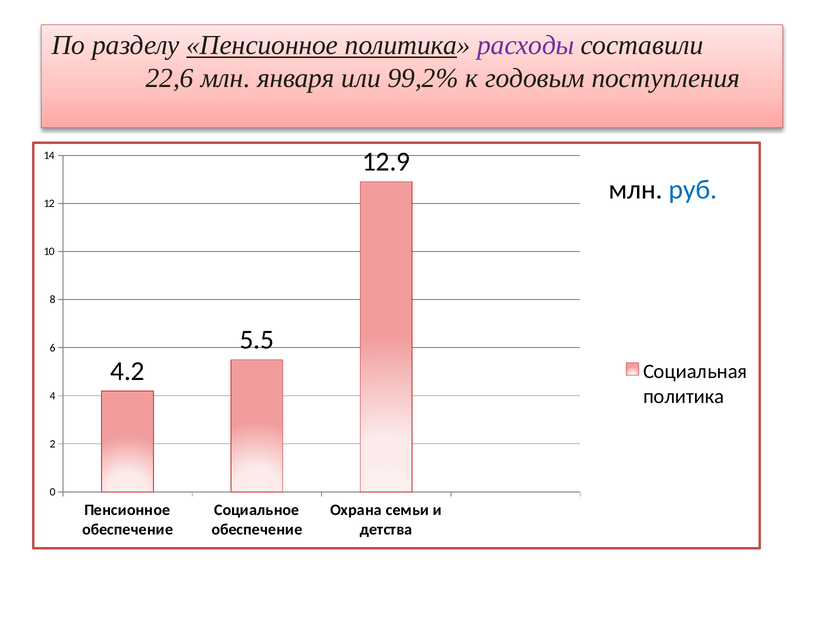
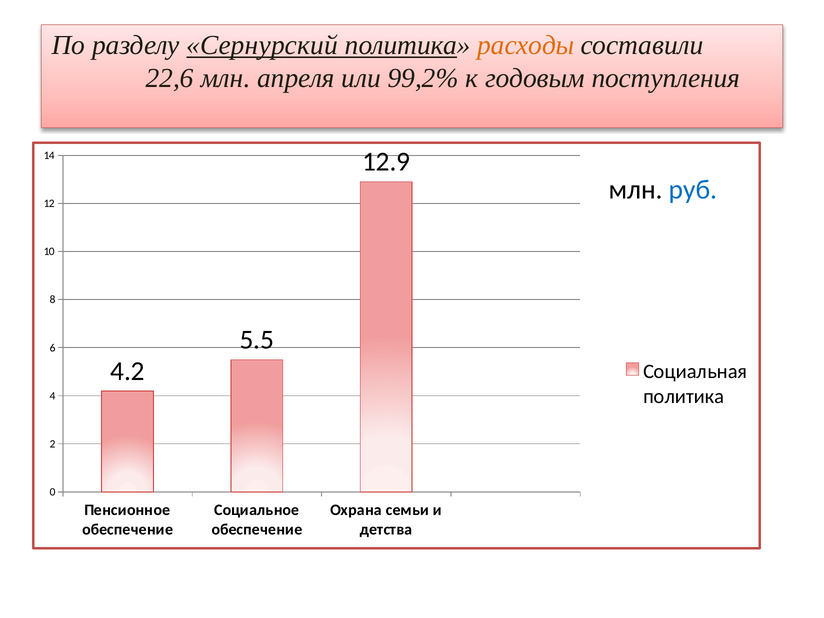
разделу Пенсионное: Пенсионное -> Сернурский (262, 45)
расходы colour: purple -> orange (526, 45)
января: января -> апреля (296, 78)
